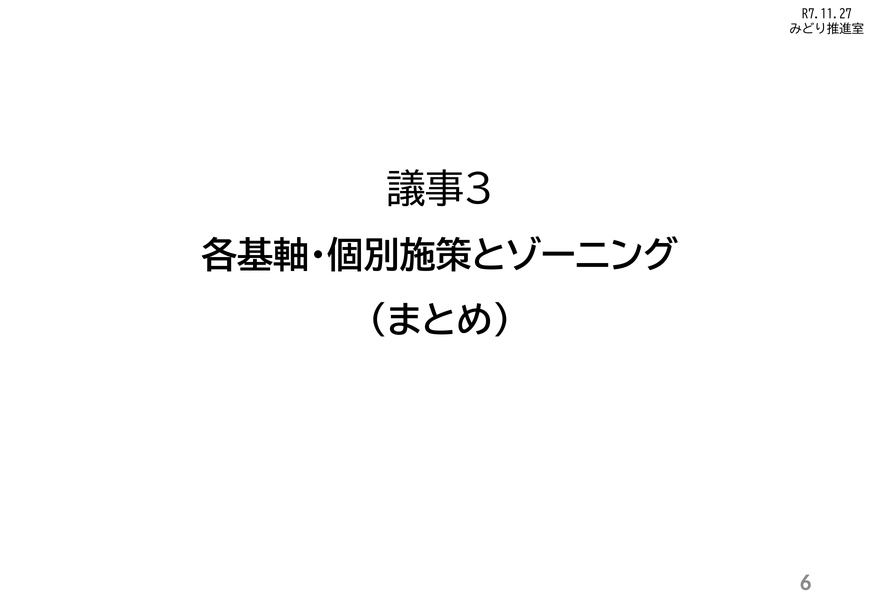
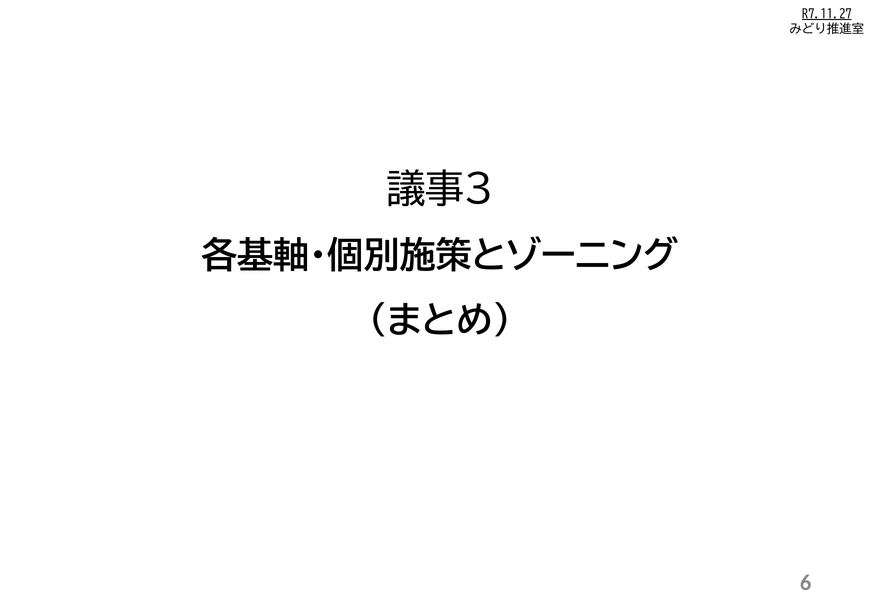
R7.11.27 underline: none -> present (827, 14)
